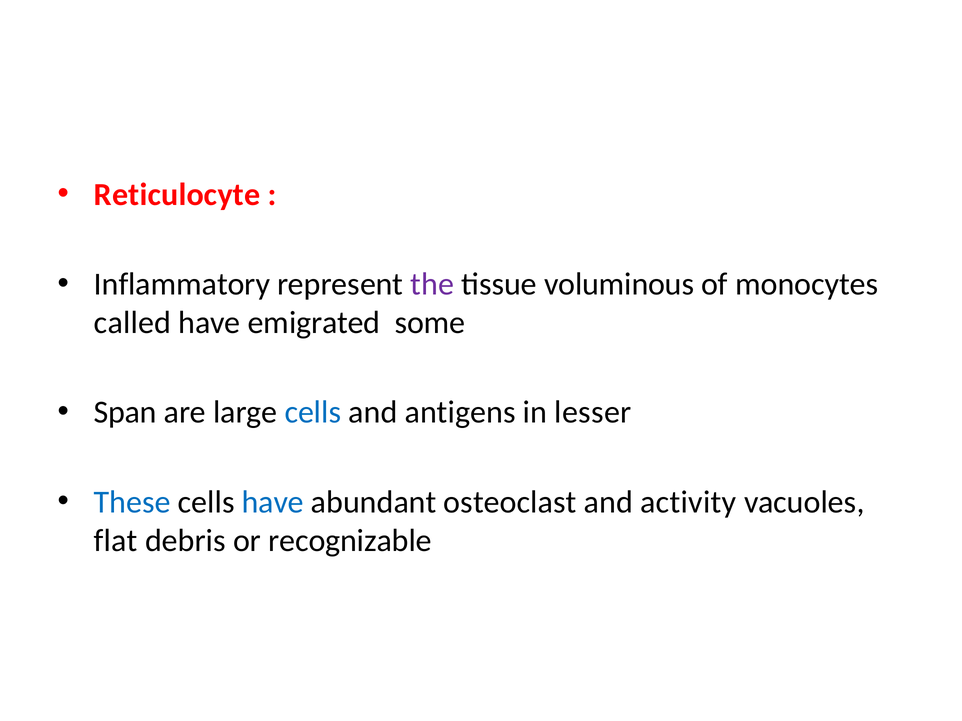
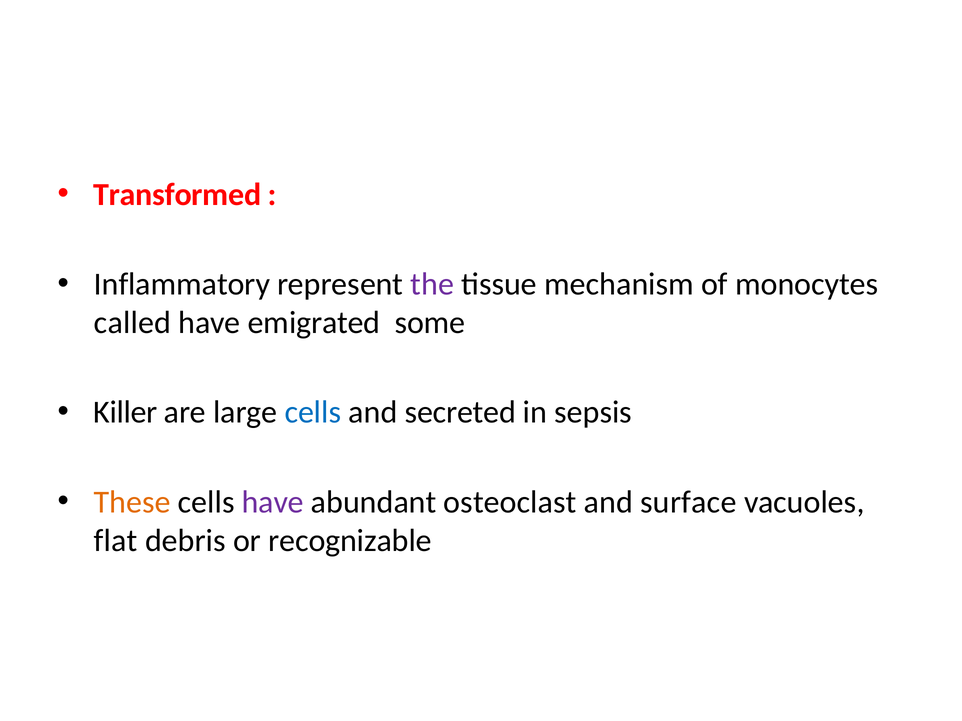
Reticulocyte: Reticulocyte -> Transformed (177, 195)
voluminous: voluminous -> mechanism (619, 284)
Span: Span -> Killer (125, 413)
antigens: antigens -> secreted (460, 413)
lesser: lesser -> sepsis (593, 413)
These colour: blue -> orange (132, 502)
have colour: blue -> purple (273, 502)
activity: activity -> surface (688, 502)
